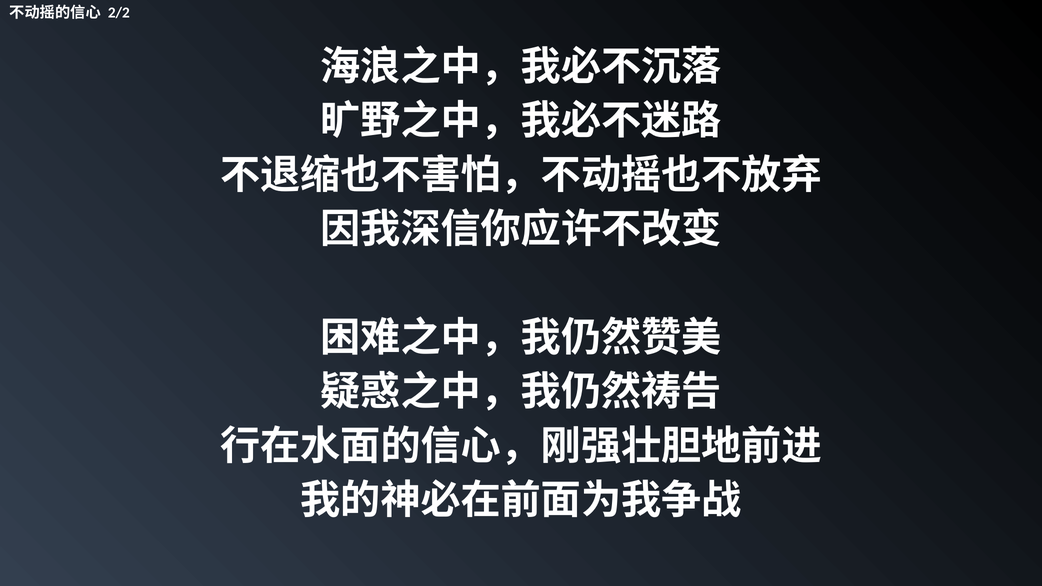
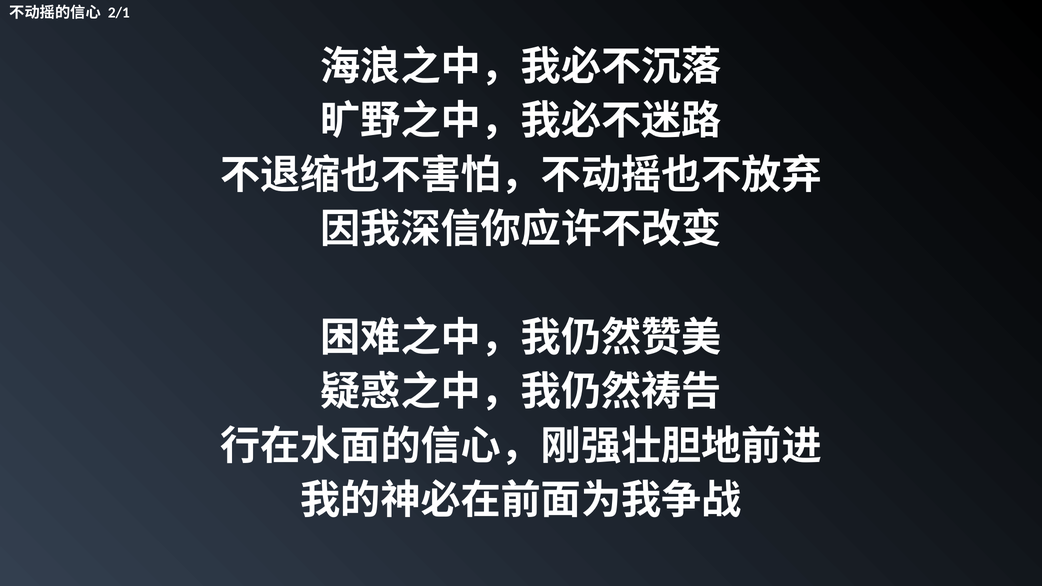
2/2: 2/2 -> 2/1 (119, 13)
